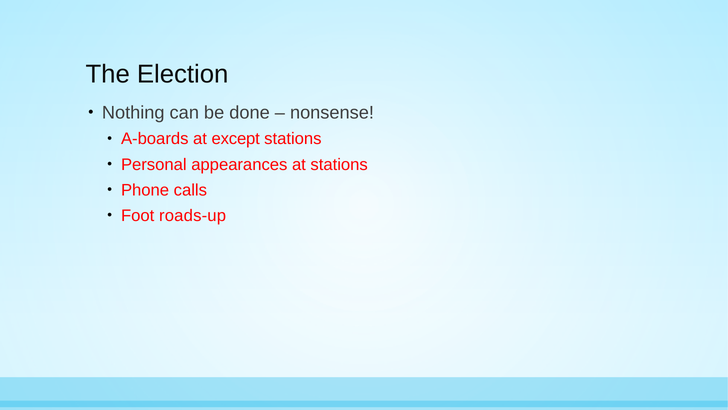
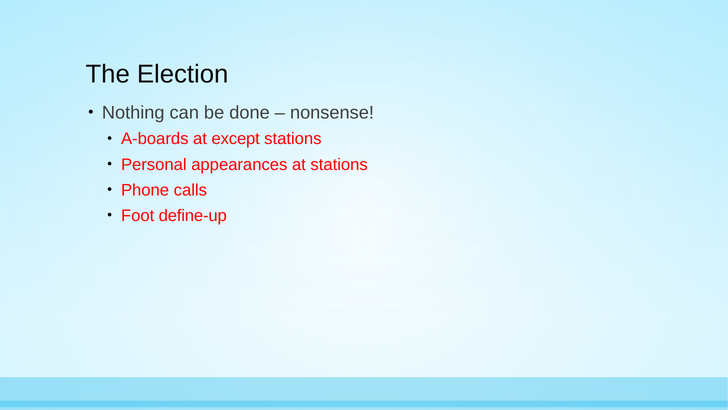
roads-up: roads-up -> define-up (193, 216)
